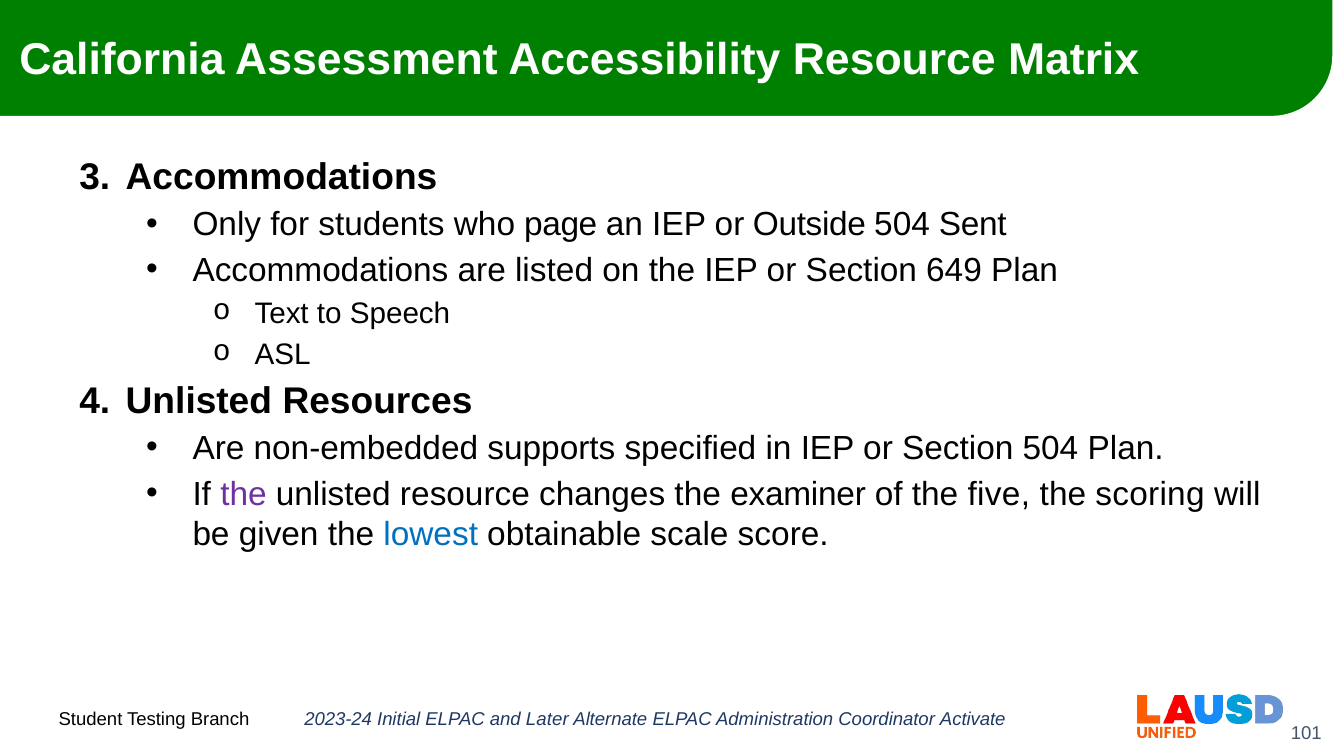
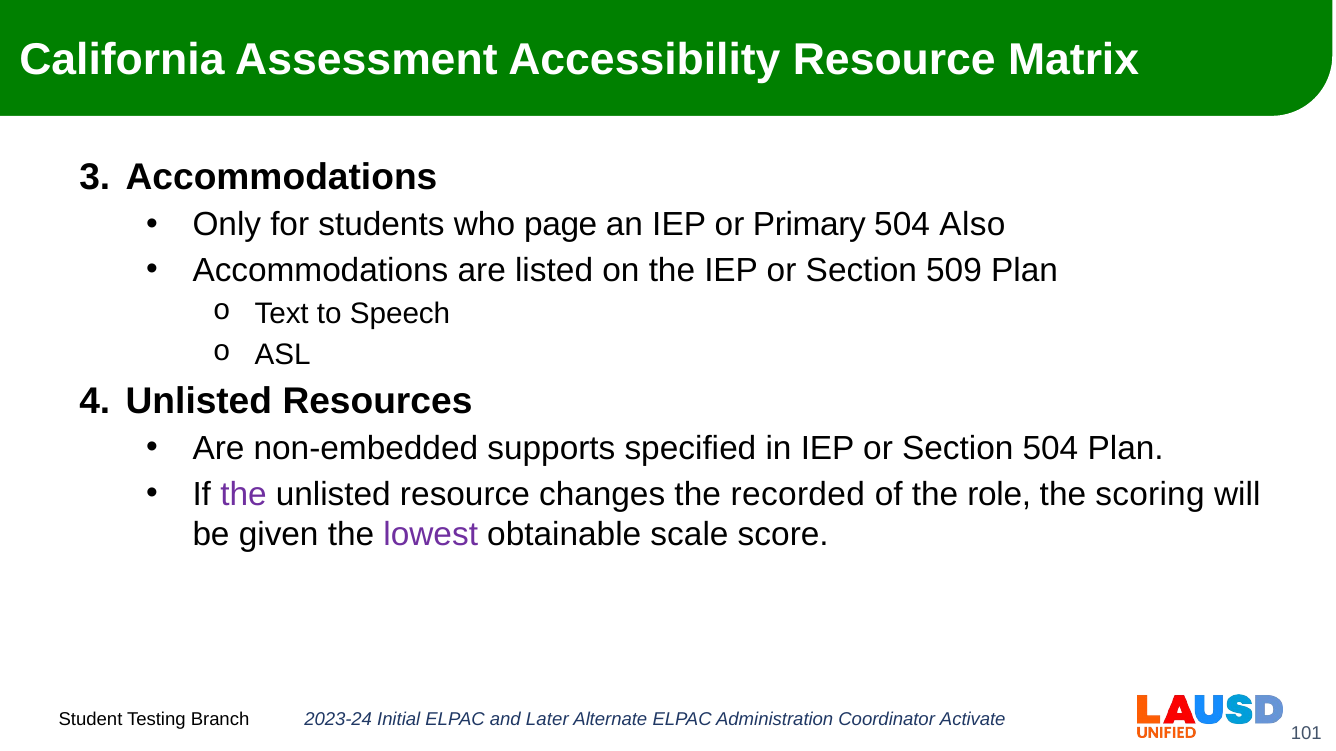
Outside: Outside -> Primary (809, 225)
Sent: Sent -> Also (972, 225)
649: 649 -> 509 (954, 271)
examiner: examiner -> recorded (798, 495)
five: five -> role (999, 495)
lowest colour: blue -> purple (431, 535)
